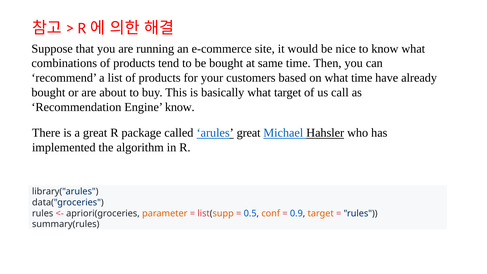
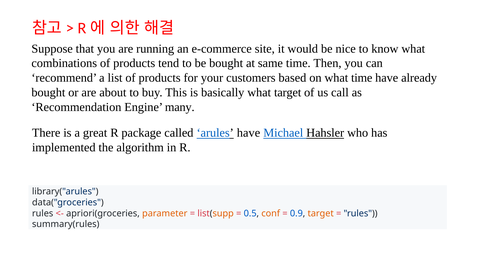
Engine know: know -> many (180, 107)
arules great: great -> have (249, 133)
